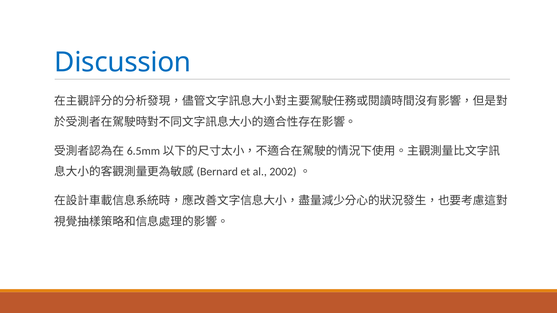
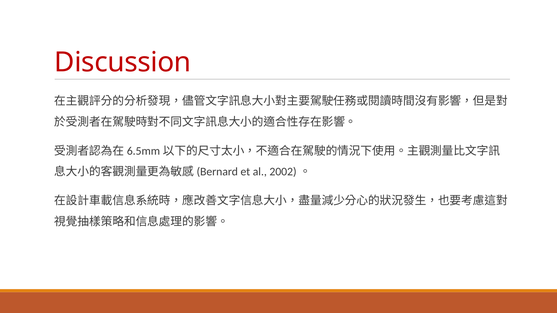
Discussion colour: blue -> red (123, 62)
